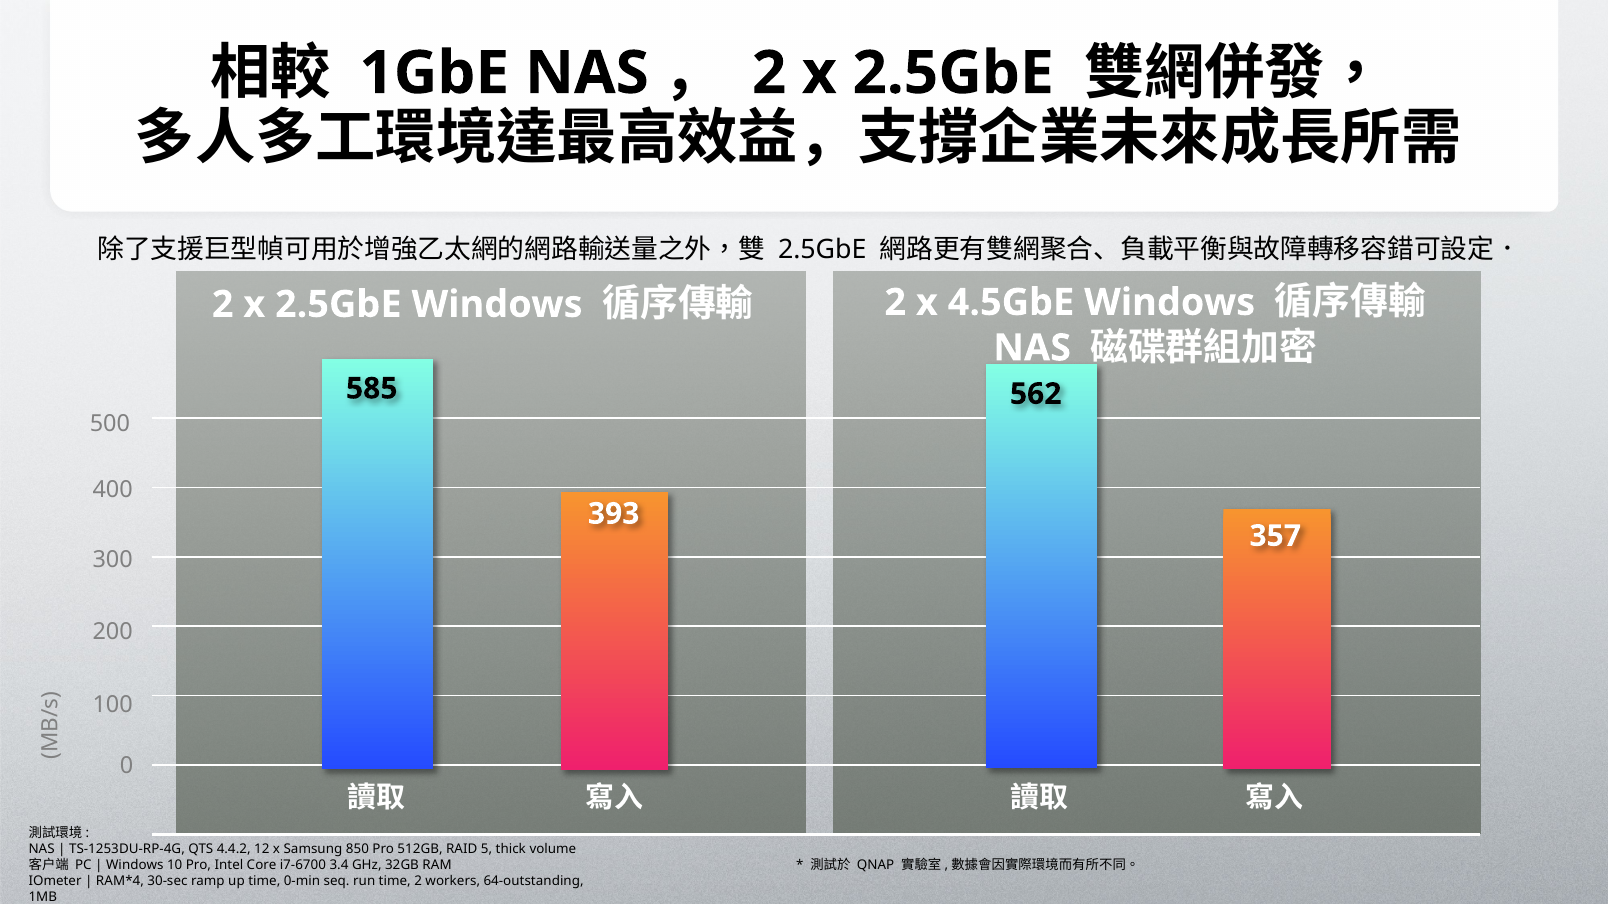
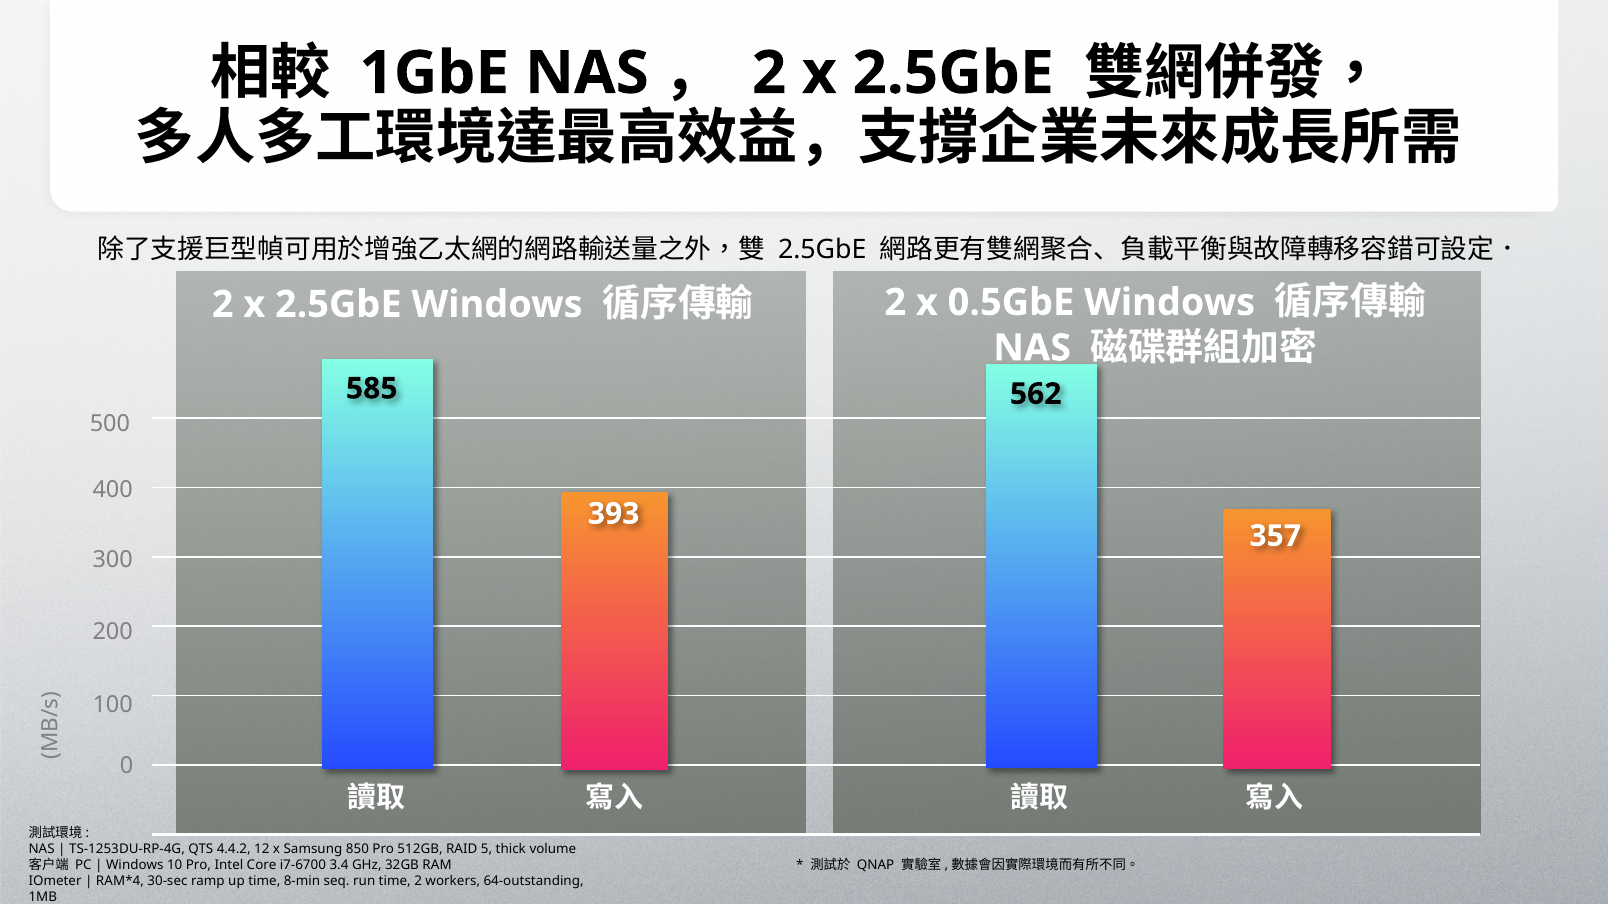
4.5GbE: 4.5GbE -> 0.5GbE (1011, 303)
0-min: 0-min -> 8-min (302, 882)
